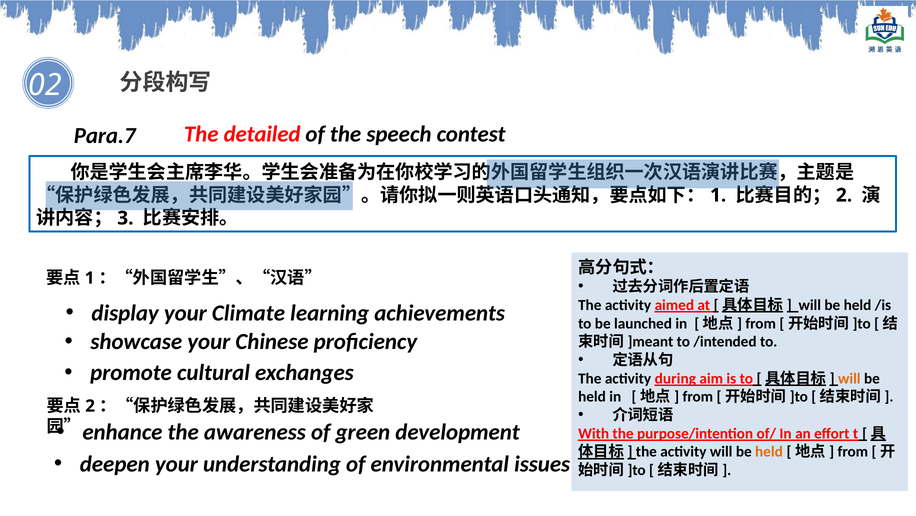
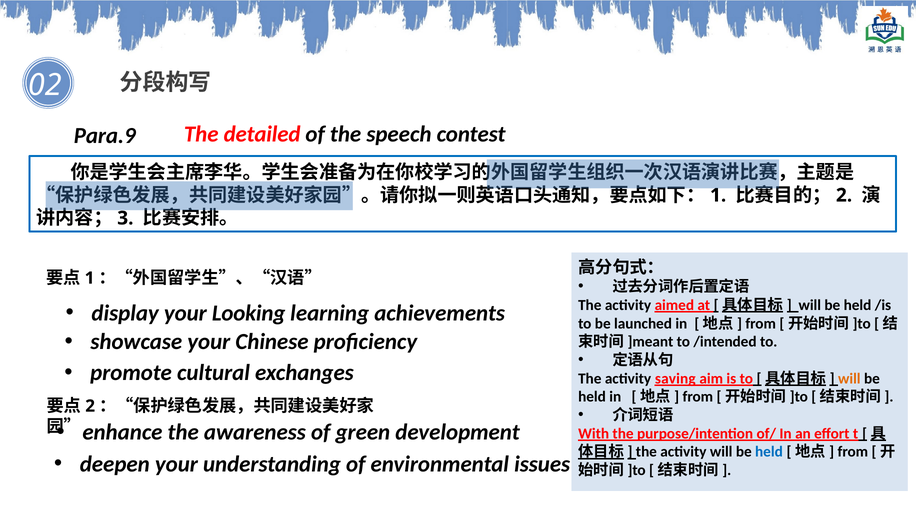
Para.7: Para.7 -> Para.9 (105, 135)
Climate: Climate -> Looking (249, 313)
during: during -> saving (675, 378)
held colour: orange -> blue (769, 451)
